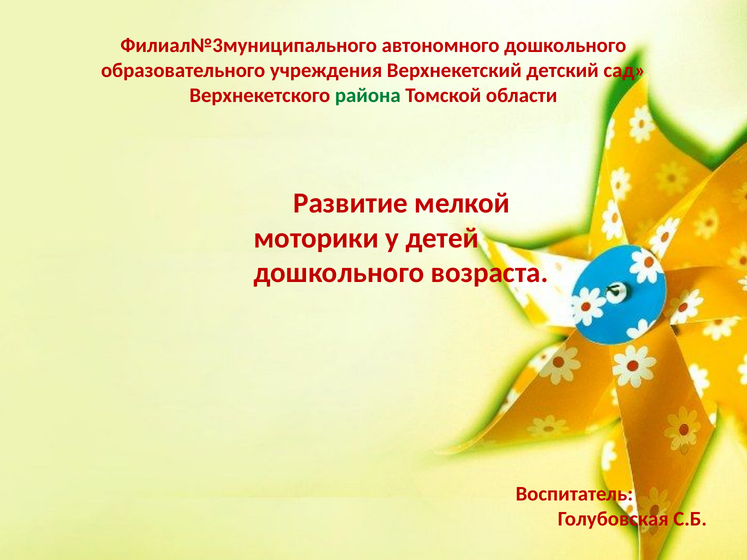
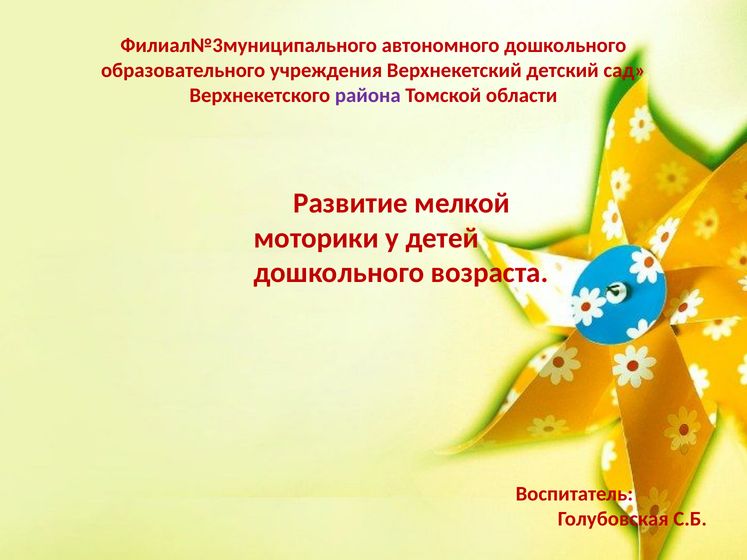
района colour: green -> purple (368, 95)
